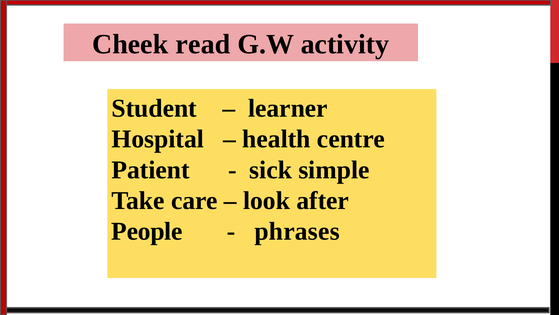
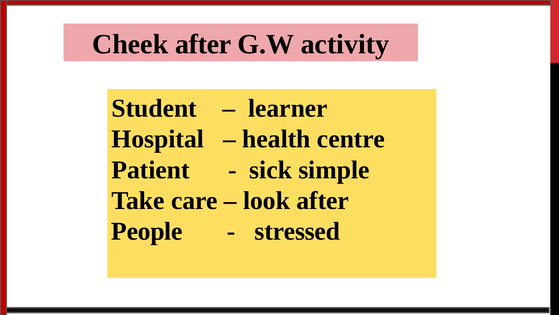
Cheek read: read -> after (203, 44)
phrases: phrases -> stressed (297, 231)
